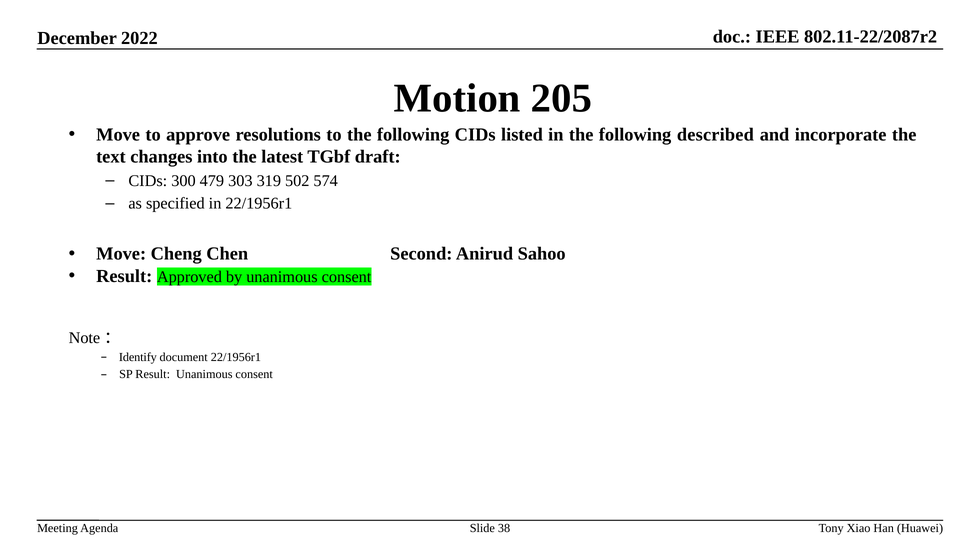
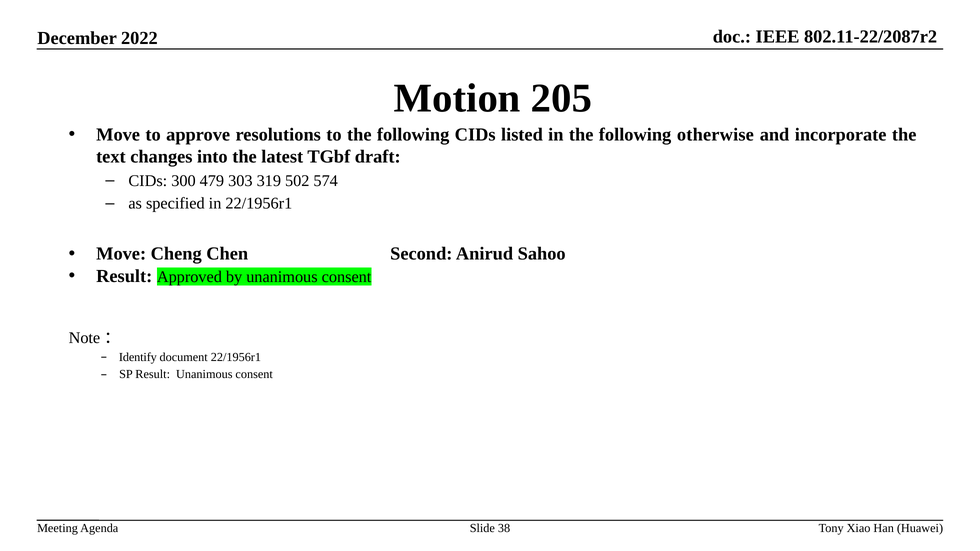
described: described -> otherwise (715, 135)
